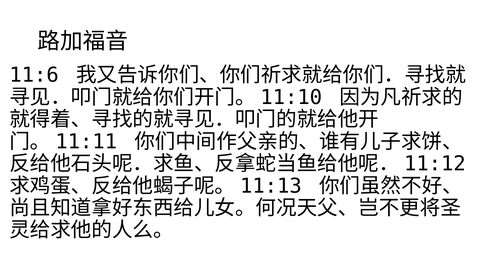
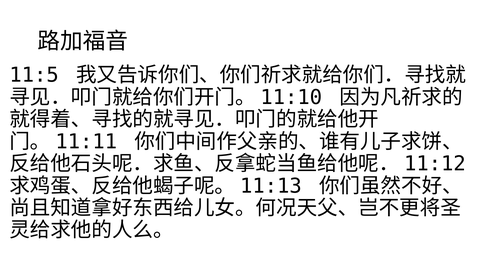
11:6: 11:6 -> 11:5 (34, 75)
